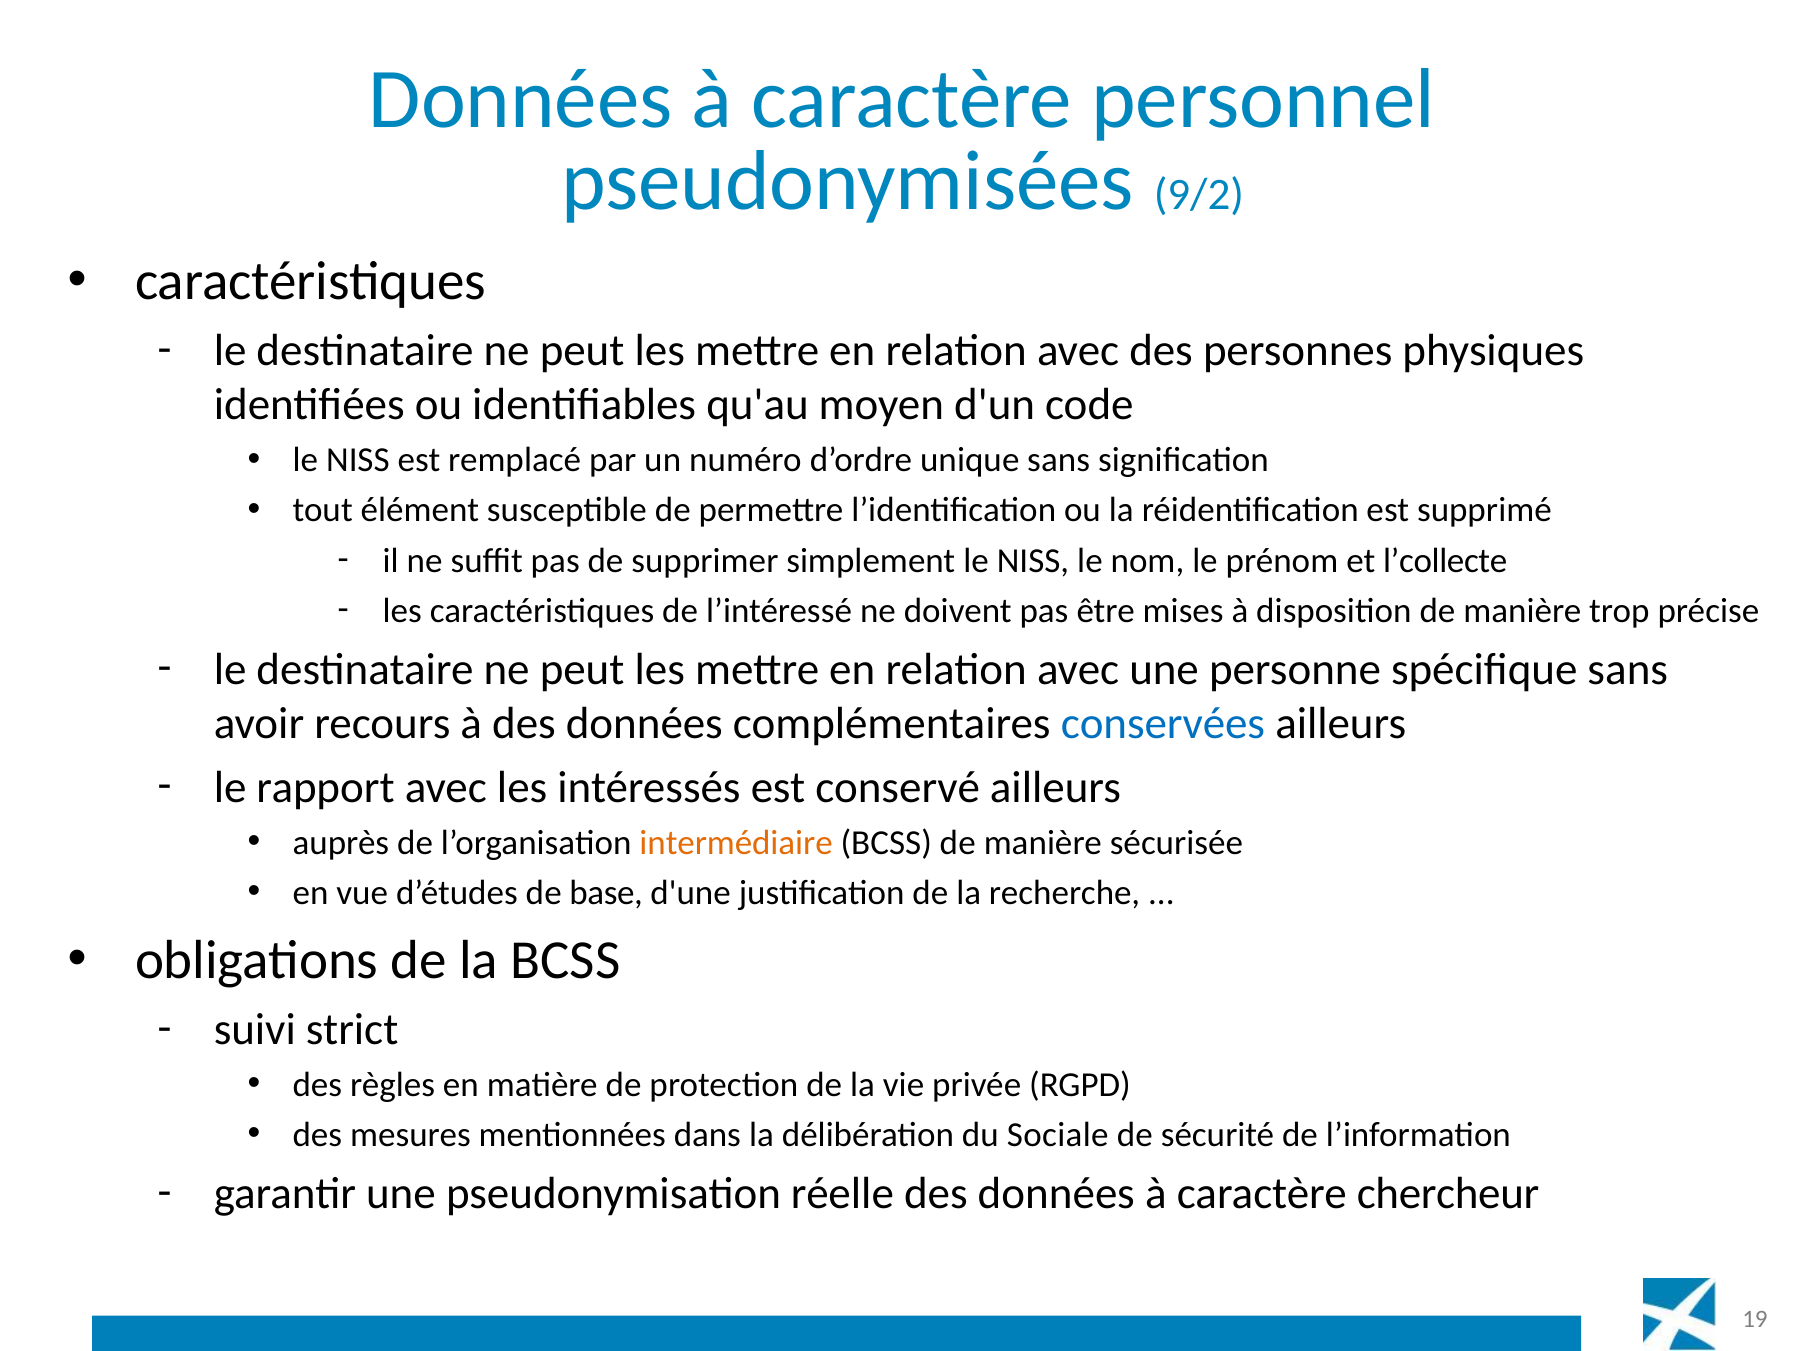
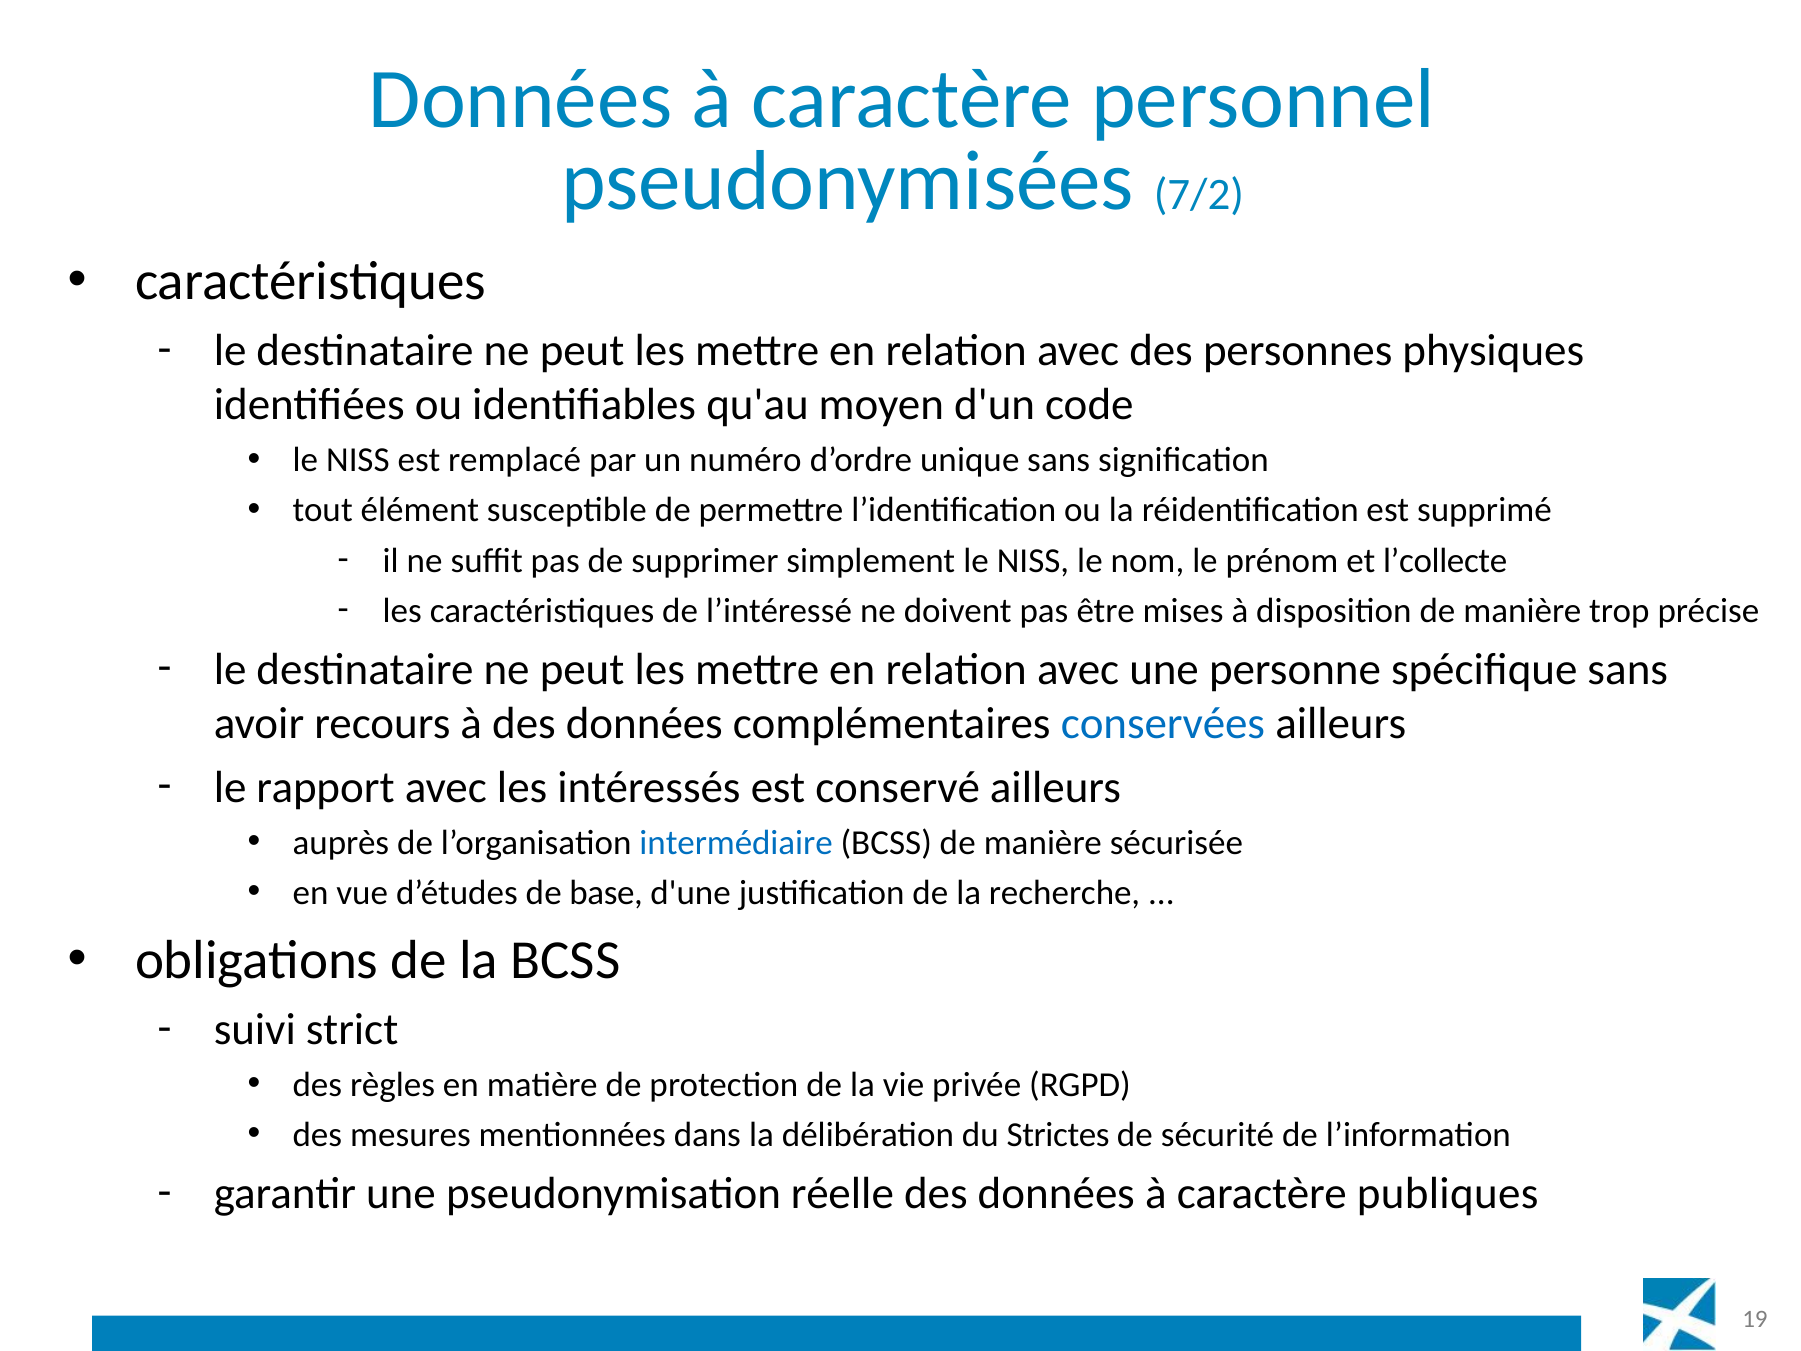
9/2: 9/2 -> 7/2 (1199, 195)
intermédiaire colour: orange -> blue (736, 843)
Sociale: Sociale -> Strictes (1058, 1135)
chercheur: chercheur -> publiques (1448, 1194)
